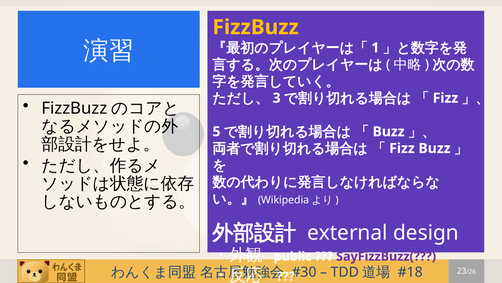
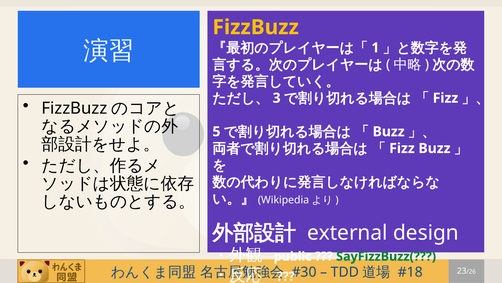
SayFizzBuzz( colour: purple -> green (386, 256)
